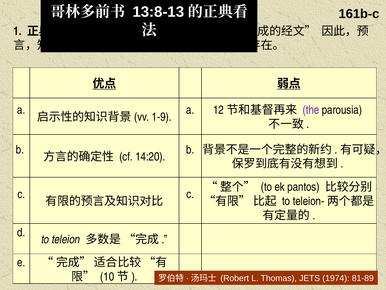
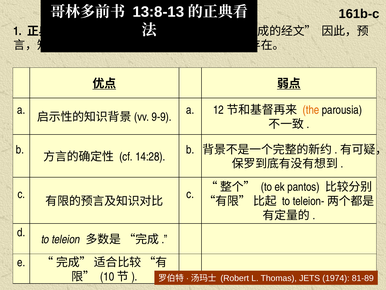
the colour: purple -> orange (311, 110)
1-9: 1-9 -> 9-9 (162, 117)
14:20: 14:20 -> 14:28 (150, 156)
